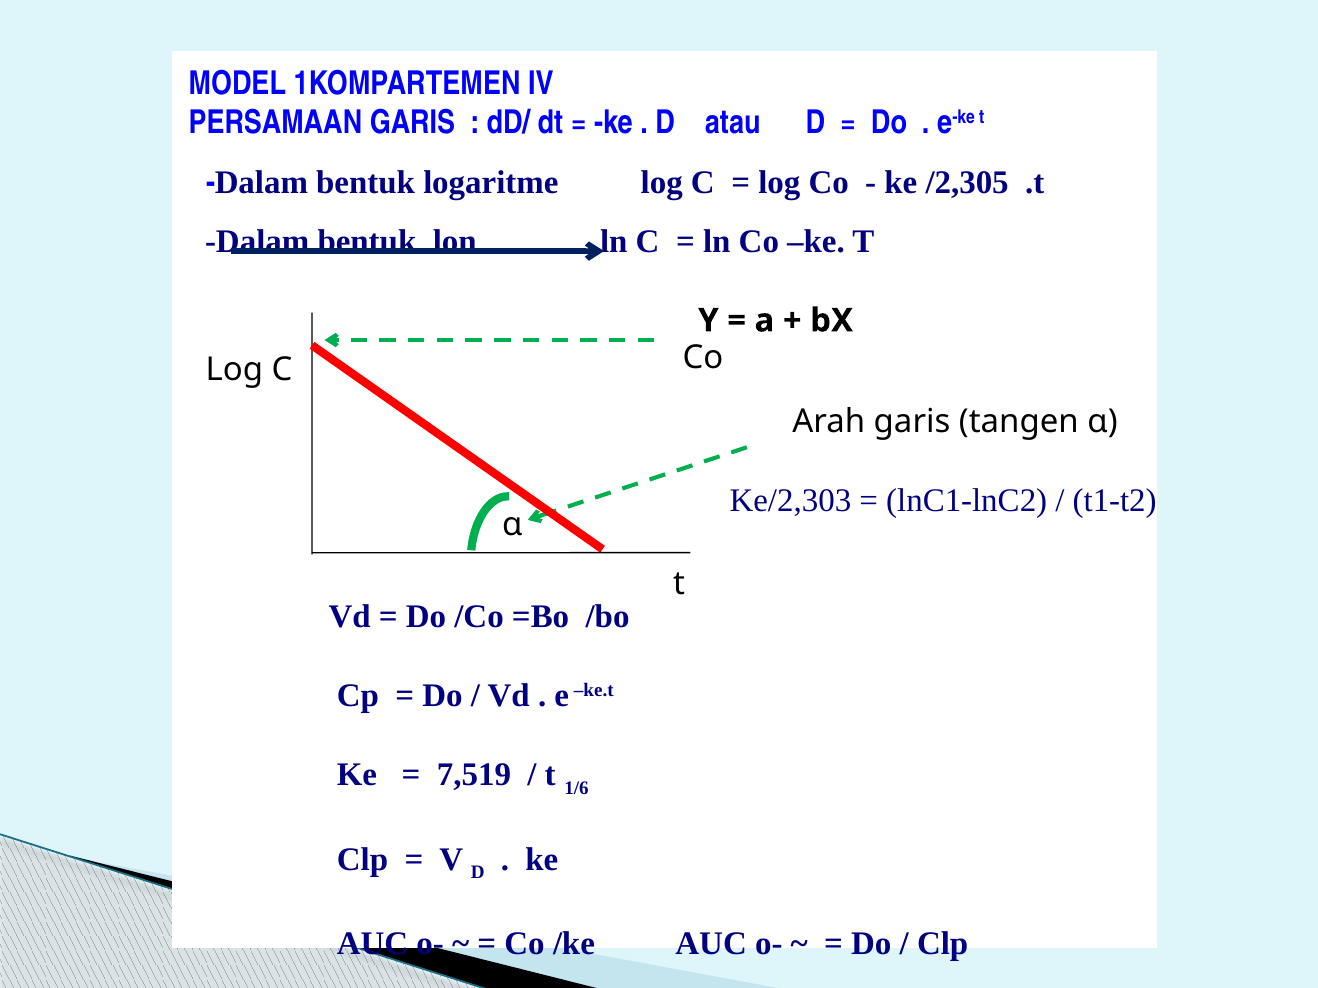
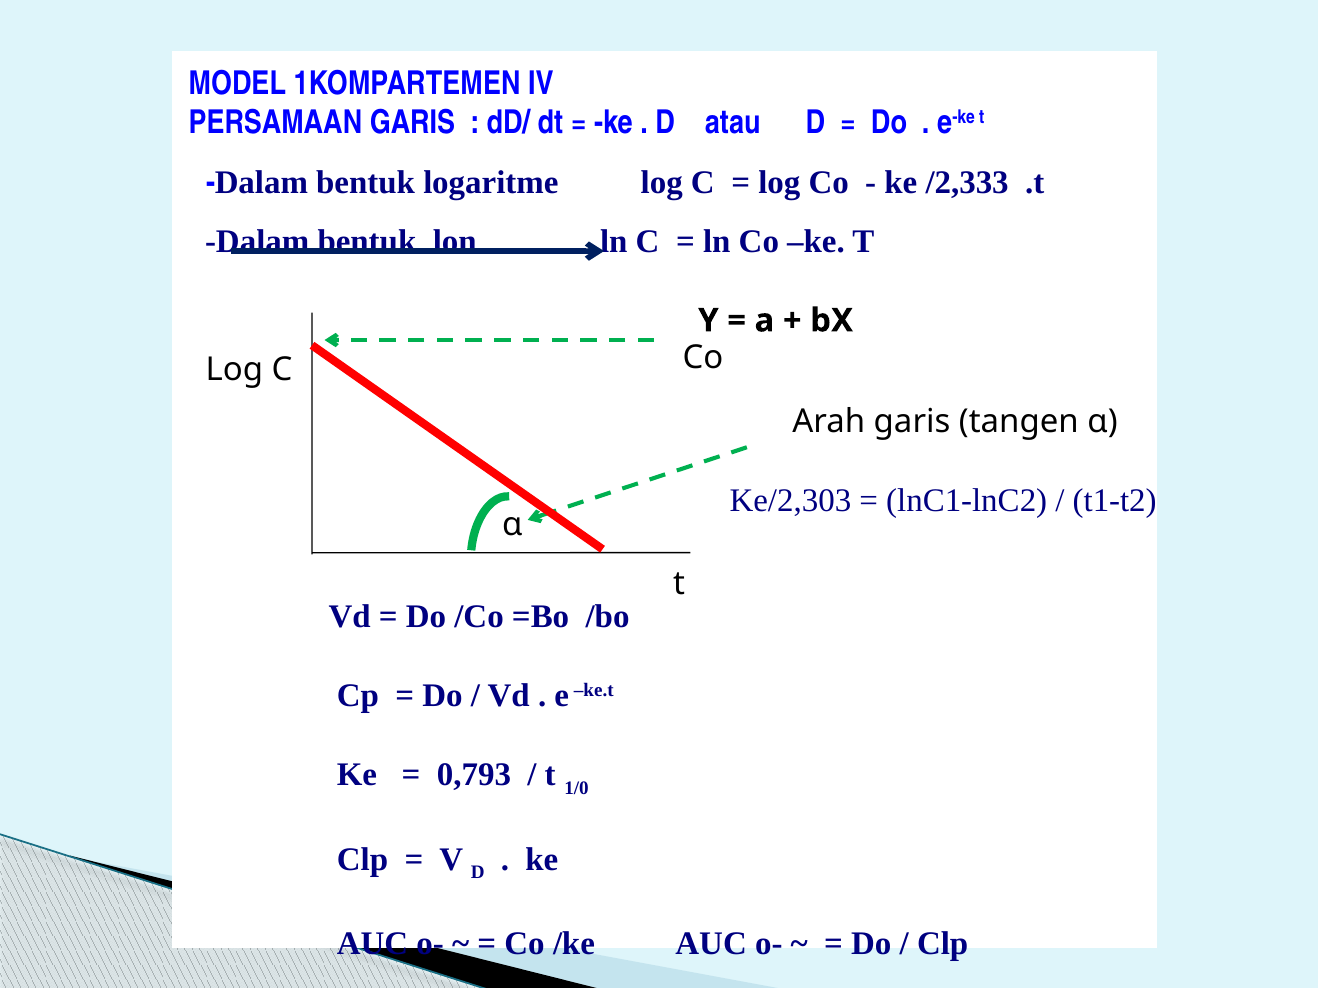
/2,305: /2,305 -> /2,333 (967, 182)
7,519: 7,519 -> 0,793 (474, 775)
1/6: 1/6 -> 1/0 (576, 788)
